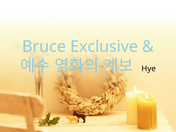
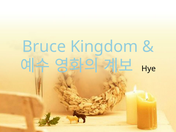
Exclusive: Exclusive -> Kingdom (104, 47)
